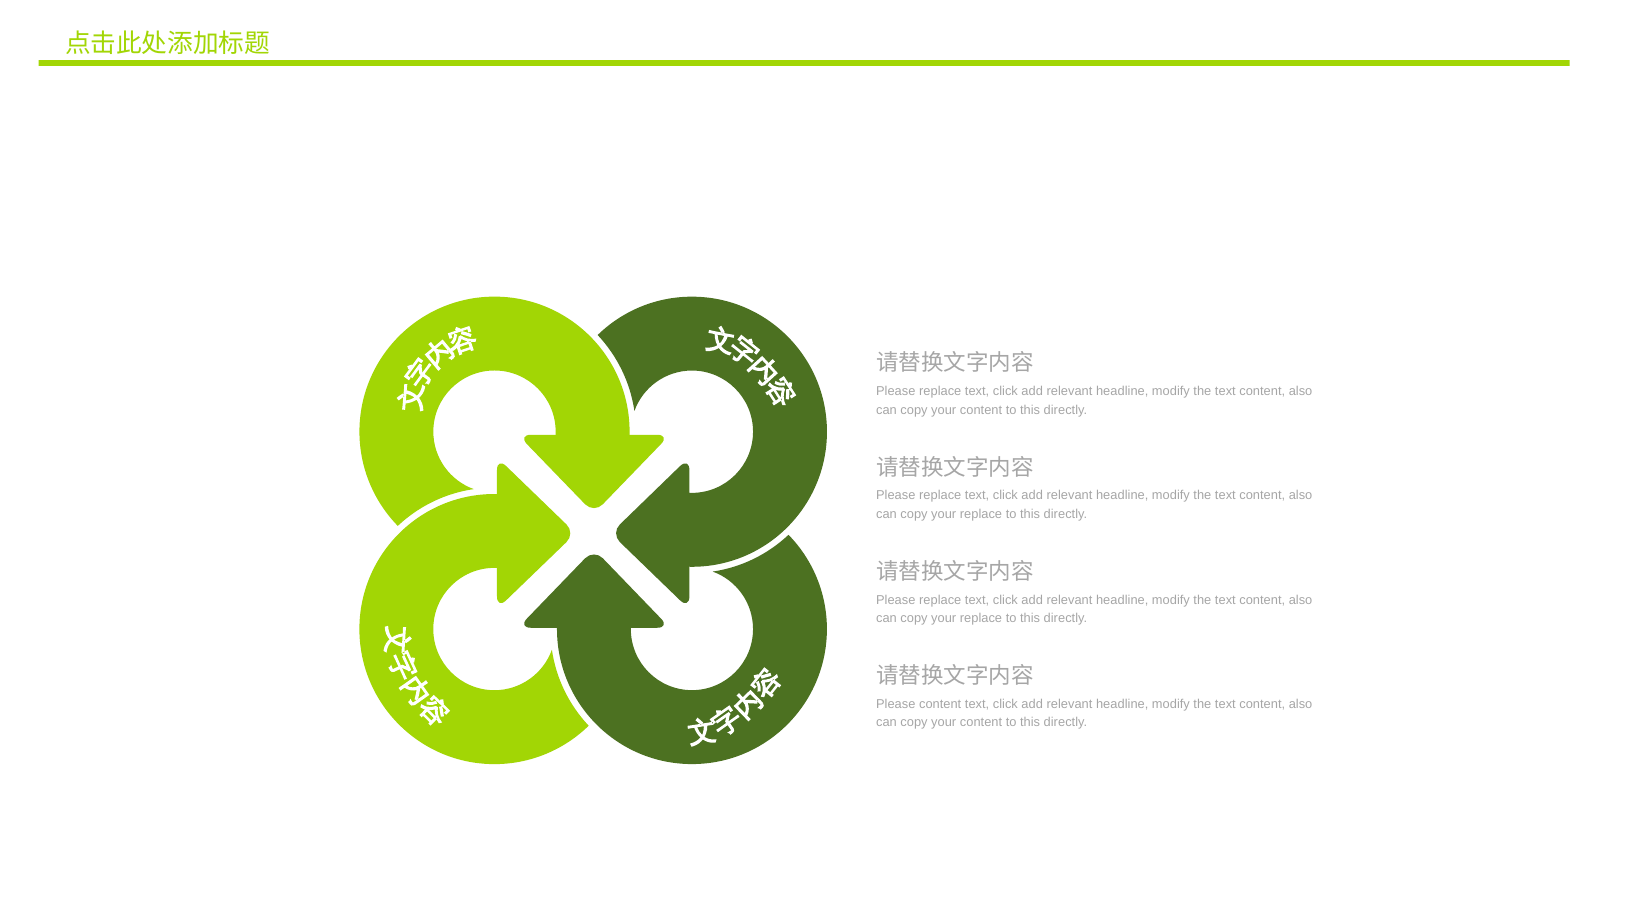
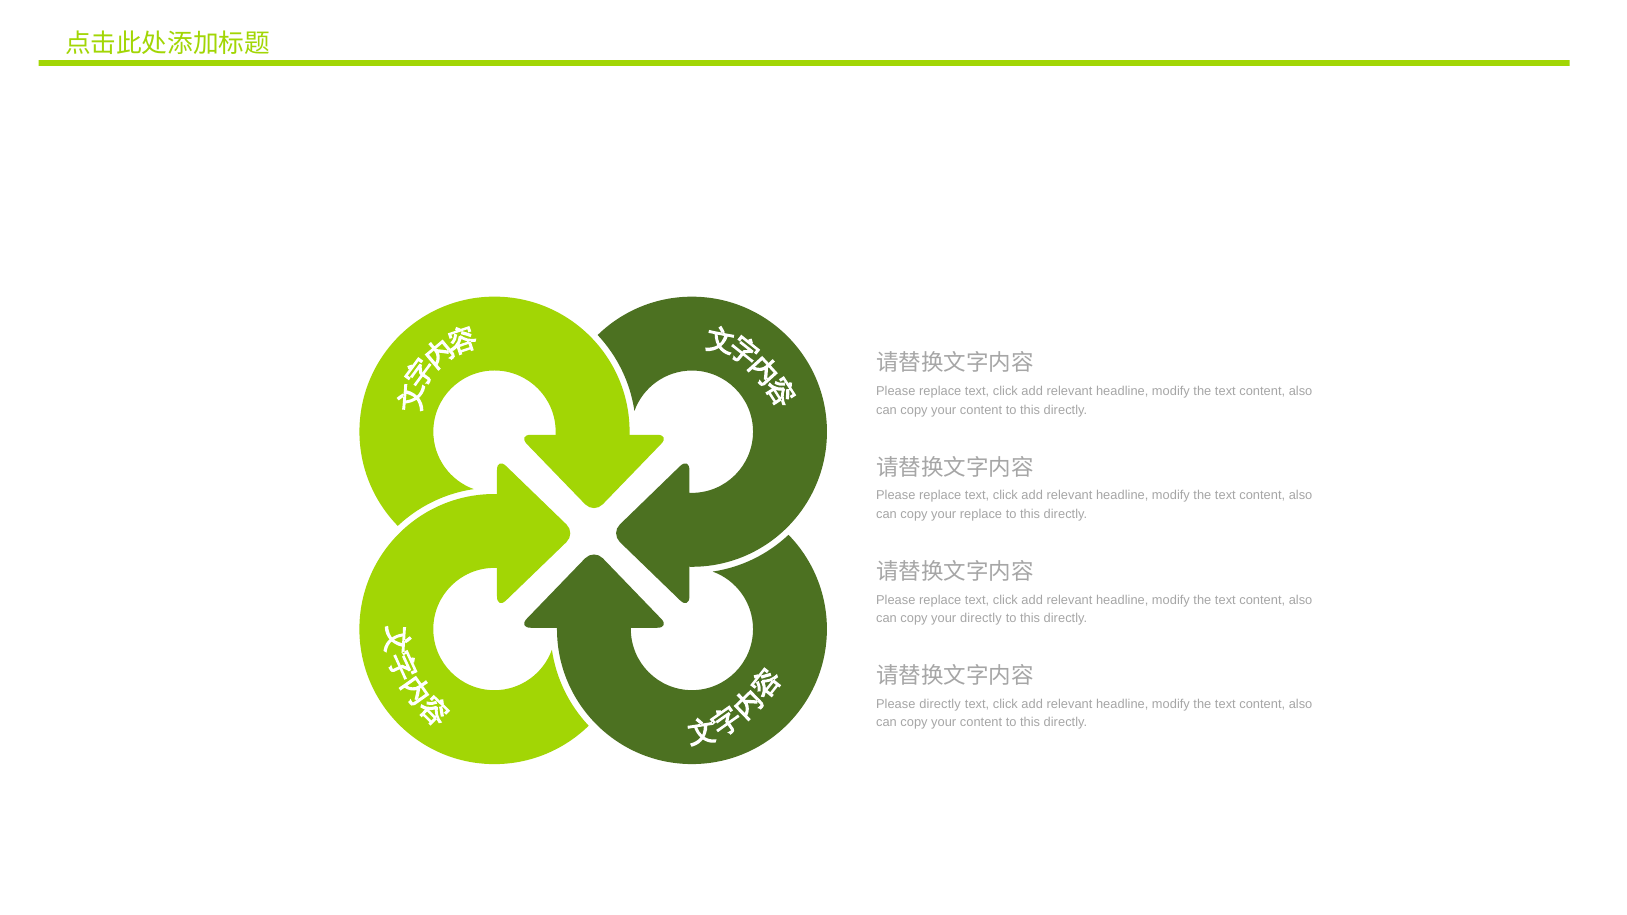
replace: replace -> directly (981, 618)
Please content: content -> directly (940, 704)
